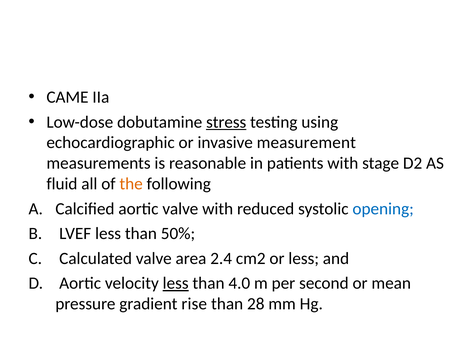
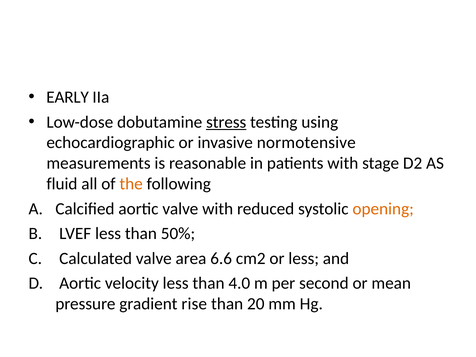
CAME: CAME -> EARLY (68, 97)
measurement: measurement -> normotensive (306, 143)
opening colour: blue -> orange (383, 209)
2.4: 2.4 -> 6.6 (221, 258)
less underline: present -> none (176, 283)
28: 28 -> 20 (256, 304)
